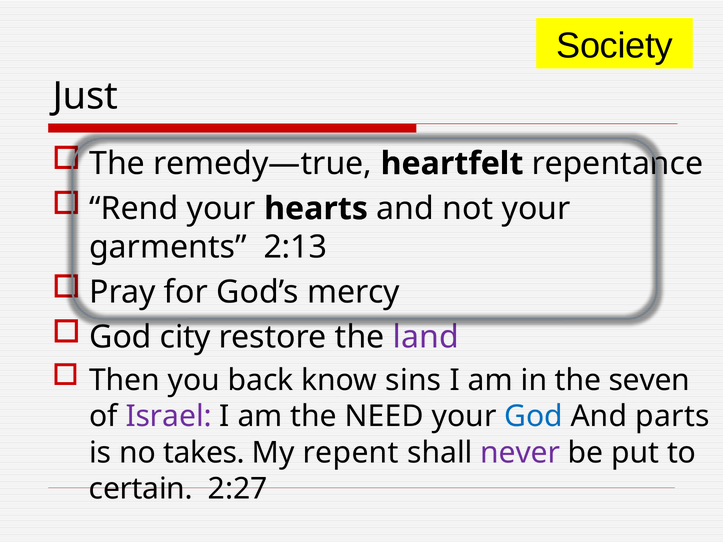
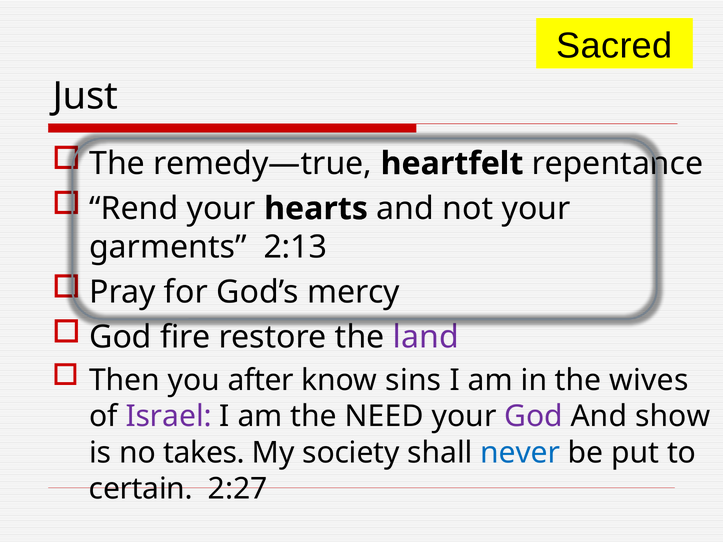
Society: Society -> Sacred (614, 46)
city: city -> fire (185, 337)
back: back -> after (261, 381)
seven: seven -> wives (649, 381)
God colour: blue -> purple (534, 417)
parts: parts -> show (673, 417)
repent: repent -> society (351, 453)
never colour: purple -> blue (520, 453)
